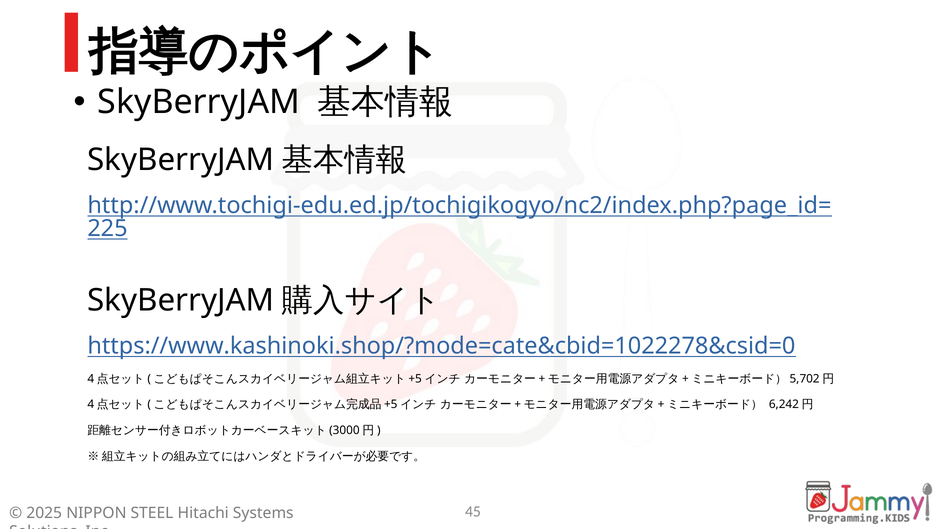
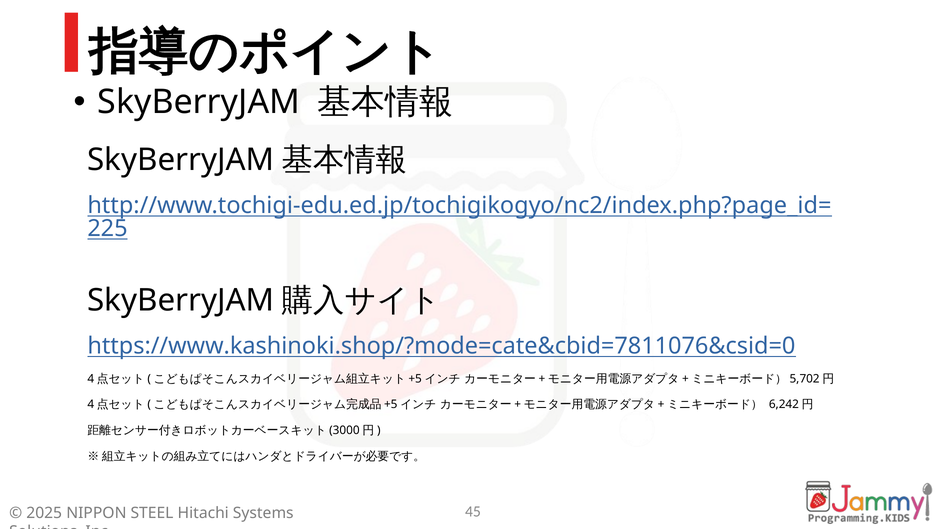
https://www.kashinoki.shop/?mode=cate&cbid=1022278&csid=0: https://www.kashinoki.shop/?mode=cate&cbid=1022278&csid=0 -> https://www.kashinoki.shop/?mode=cate&cbid=7811076&csid=0 (441, 346)
